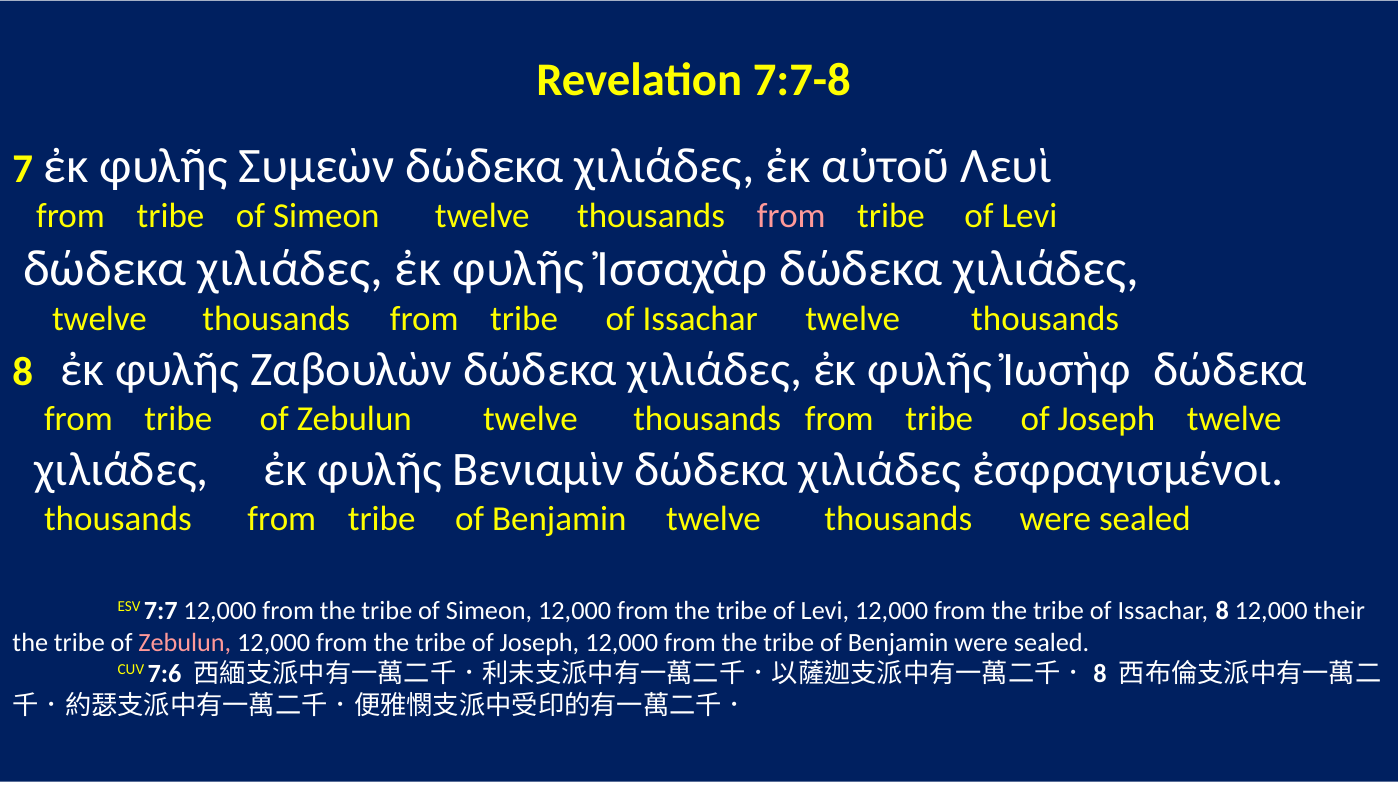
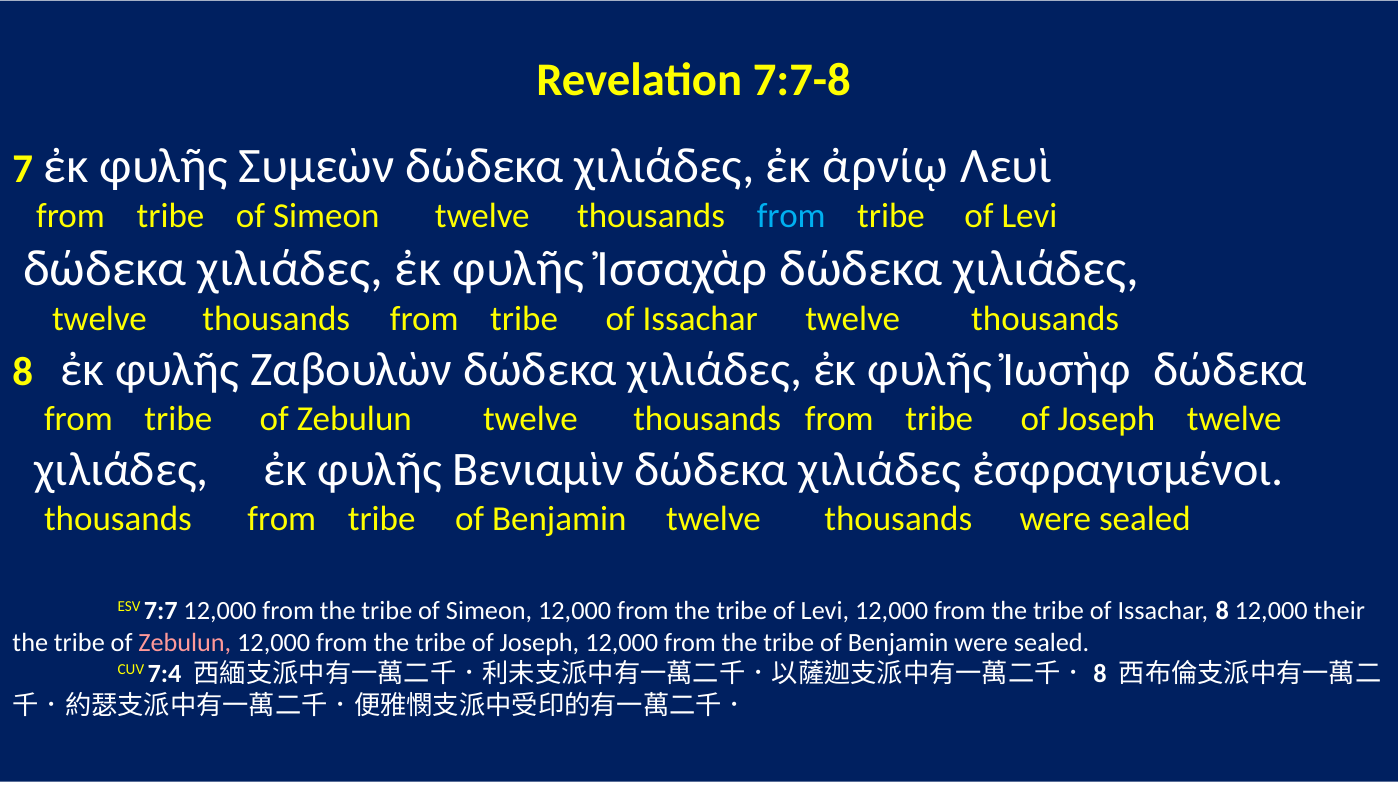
αὐτοῦ: αὐτοῦ -> ἀρνίῳ (886, 166)
from colour: pink -> light blue (791, 216)
7:6: 7:6 -> 7:4 (164, 674)
